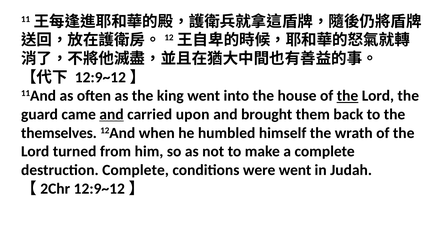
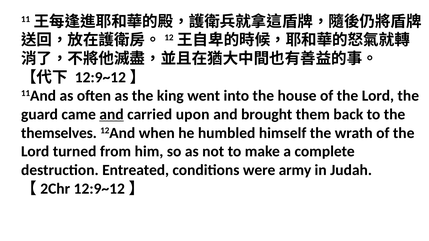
the underline: present -> none (348, 96)
destruction Complete: Complete -> Entreated (136, 170)
were went: went -> army (295, 170)
